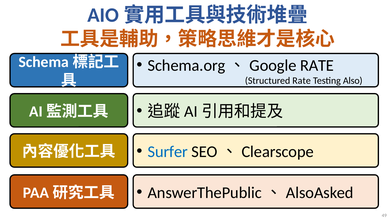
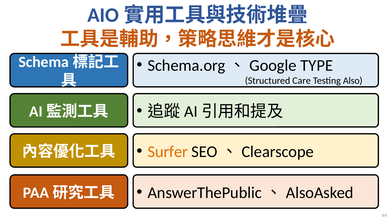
Schema.org、Google RATE: RATE -> TYPE (317, 65)
Structured Rate: Rate -> Care (302, 80)
Surfer colour: blue -> orange (168, 151)
